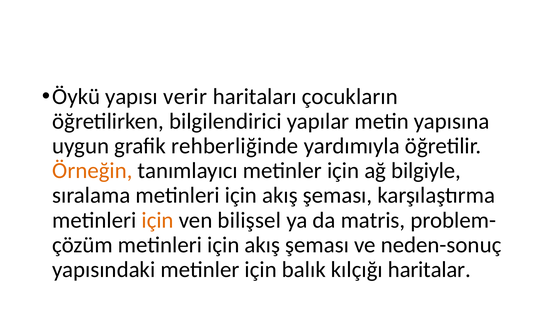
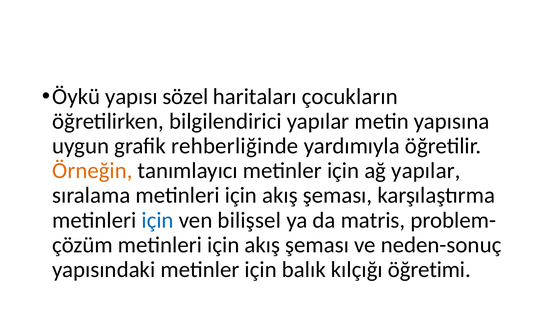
verir: verir -> sözel (185, 97)
ağ bilgiyle: bilgiyle -> yapılar (426, 171)
için colour: orange -> blue (158, 220)
haritalar: haritalar -> öğretimi (429, 270)
